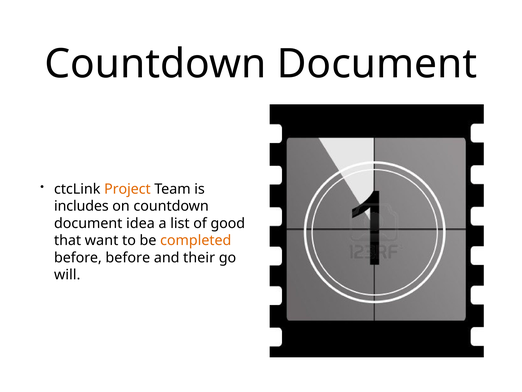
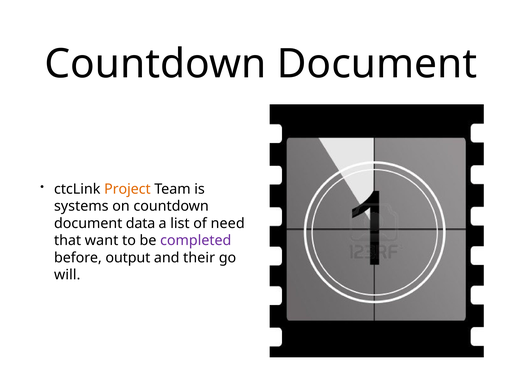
includes: includes -> systems (81, 206)
idea: idea -> data (141, 223)
good: good -> need (228, 223)
completed colour: orange -> purple (196, 240)
before before: before -> output (128, 257)
